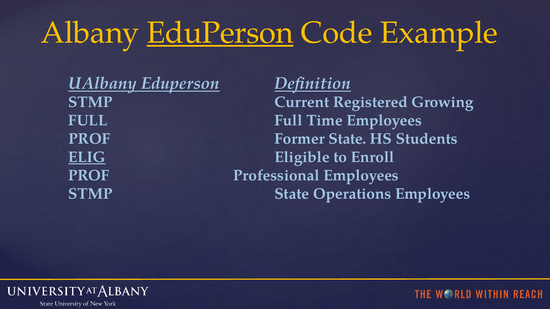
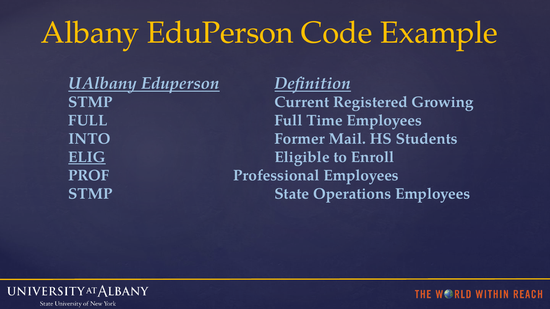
EduPerson underline: present -> none (220, 33)
PROF: PROF -> INTO (89, 139)
Former State: State -> Mail (347, 139)
